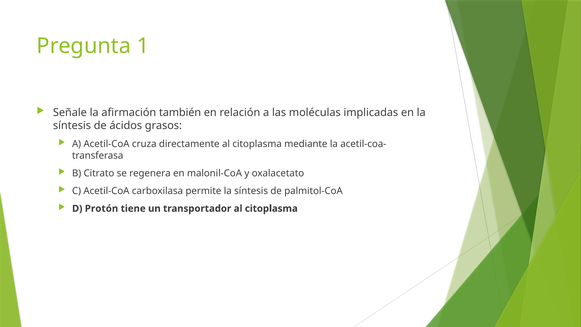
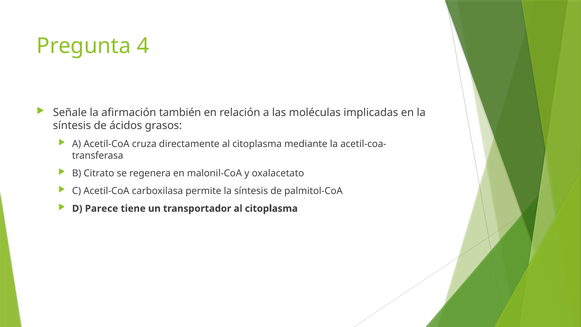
1: 1 -> 4 (143, 46)
Protón: Protón -> Parece (102, 208)
